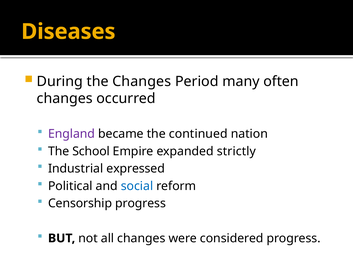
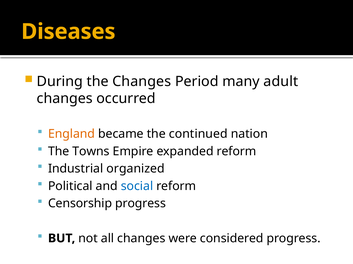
often: often -> adult (281, 82)
England colour: purple -> orange (72, 134)
School: School -> Towns (91, 152)
expanded strictly: strictly -> reform (236, 152)
expressed: expressed -> organized (136, 169)
